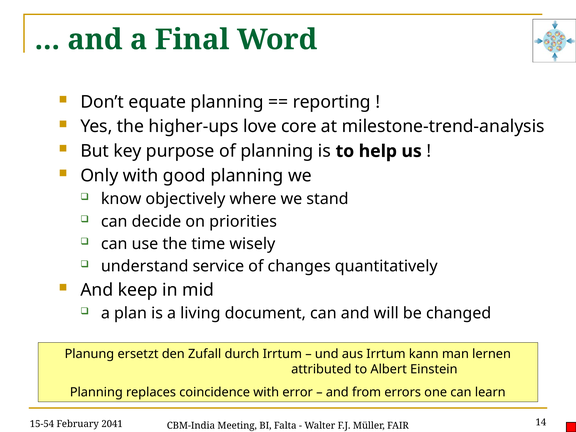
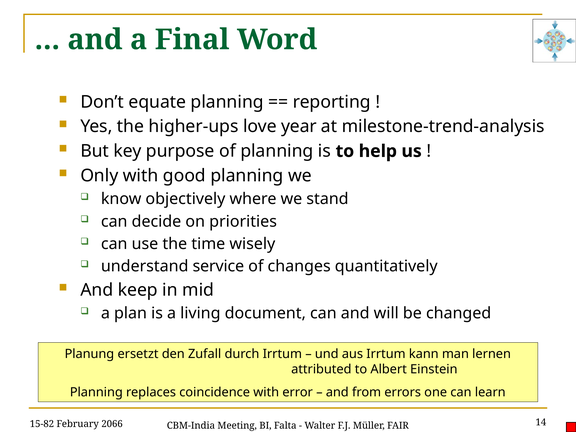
core: core -> year (299, 127)
15-54: 15-54 -> 15-82 (42, 424)
2041: 2041 -> 2066 (112, 424)
